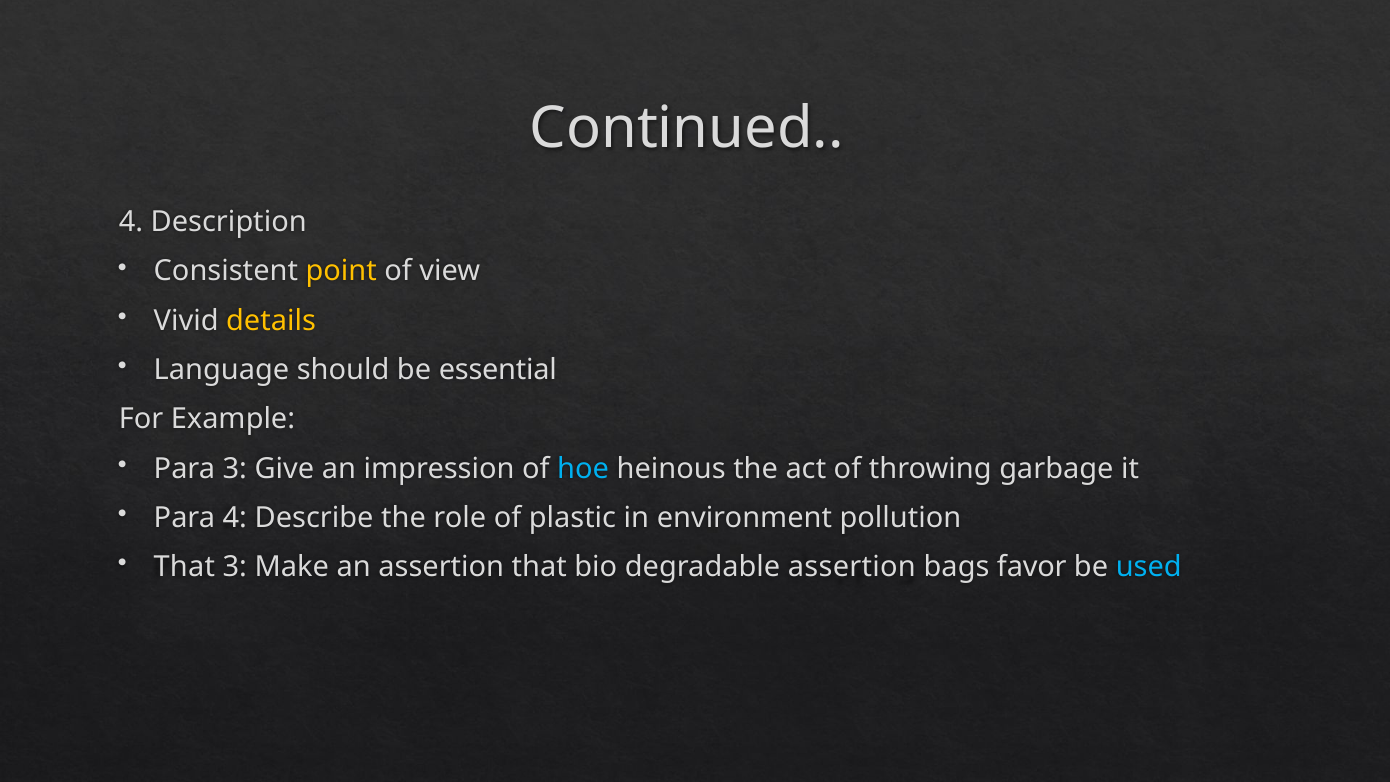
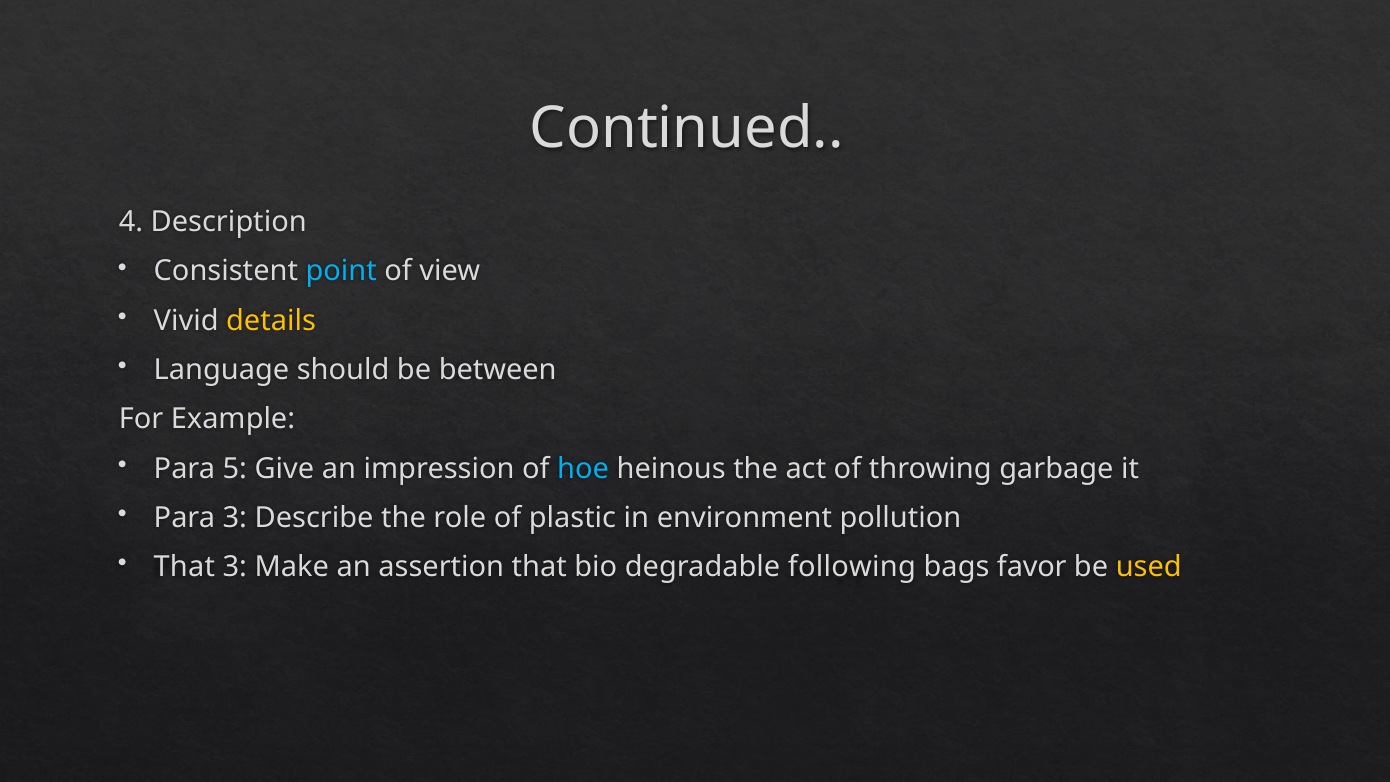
point colour: yellow -> light blue (341, 271)
essential: essential -> between (498, 370)
Para 3: 3 -> 5 (235, 468)
Para 4: 4 -> 3 (235, 518)
degradable assertion: assertion -> following (852, 567)
used colour: light blue -> yellow (1149, 567)
